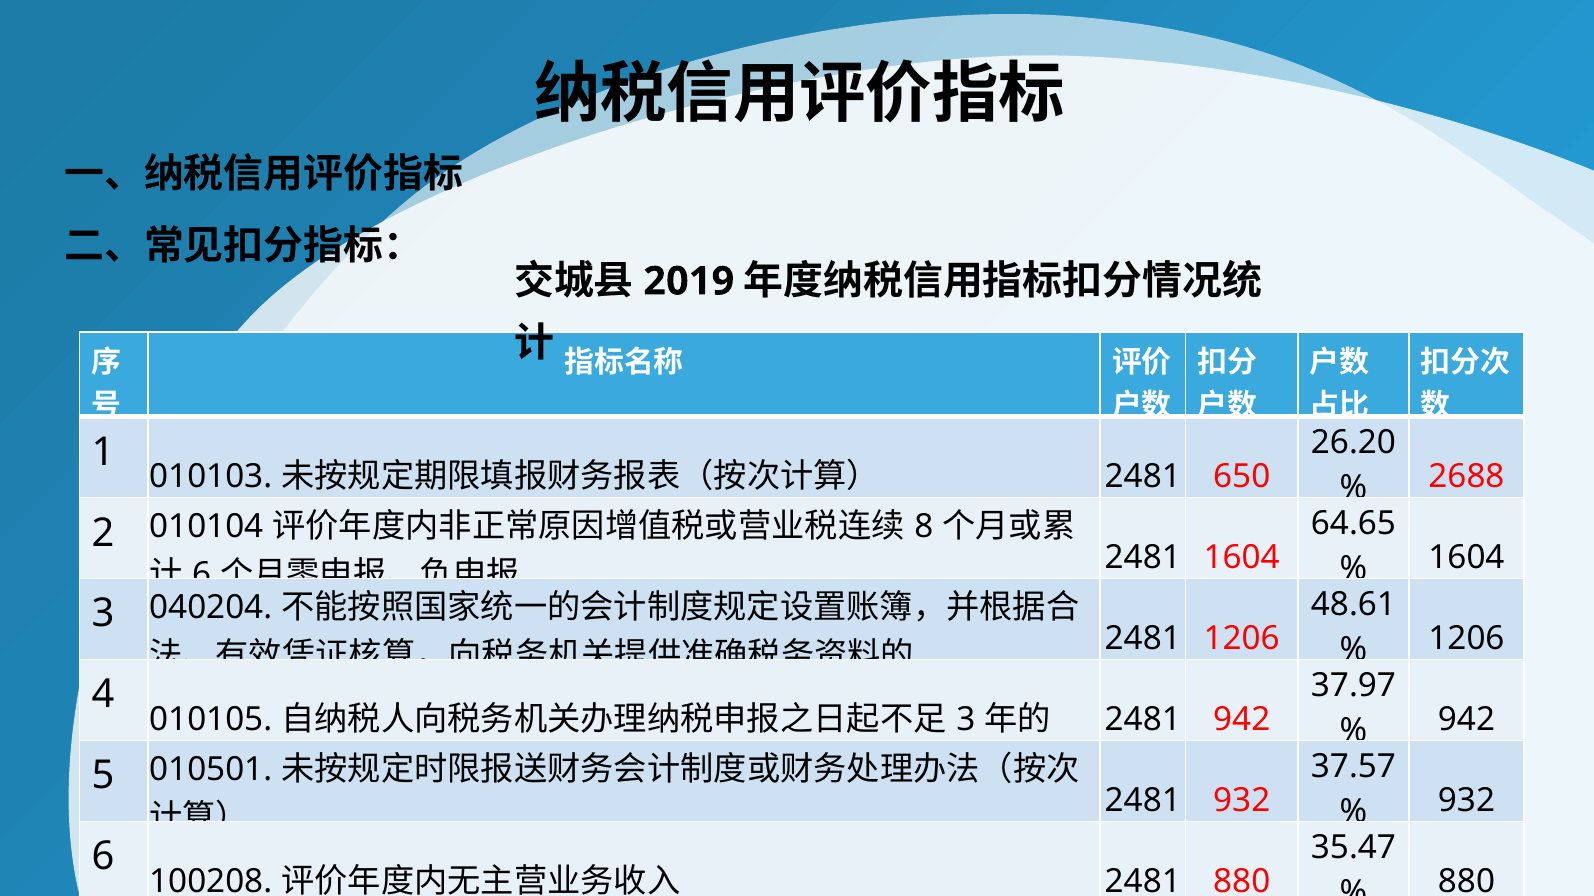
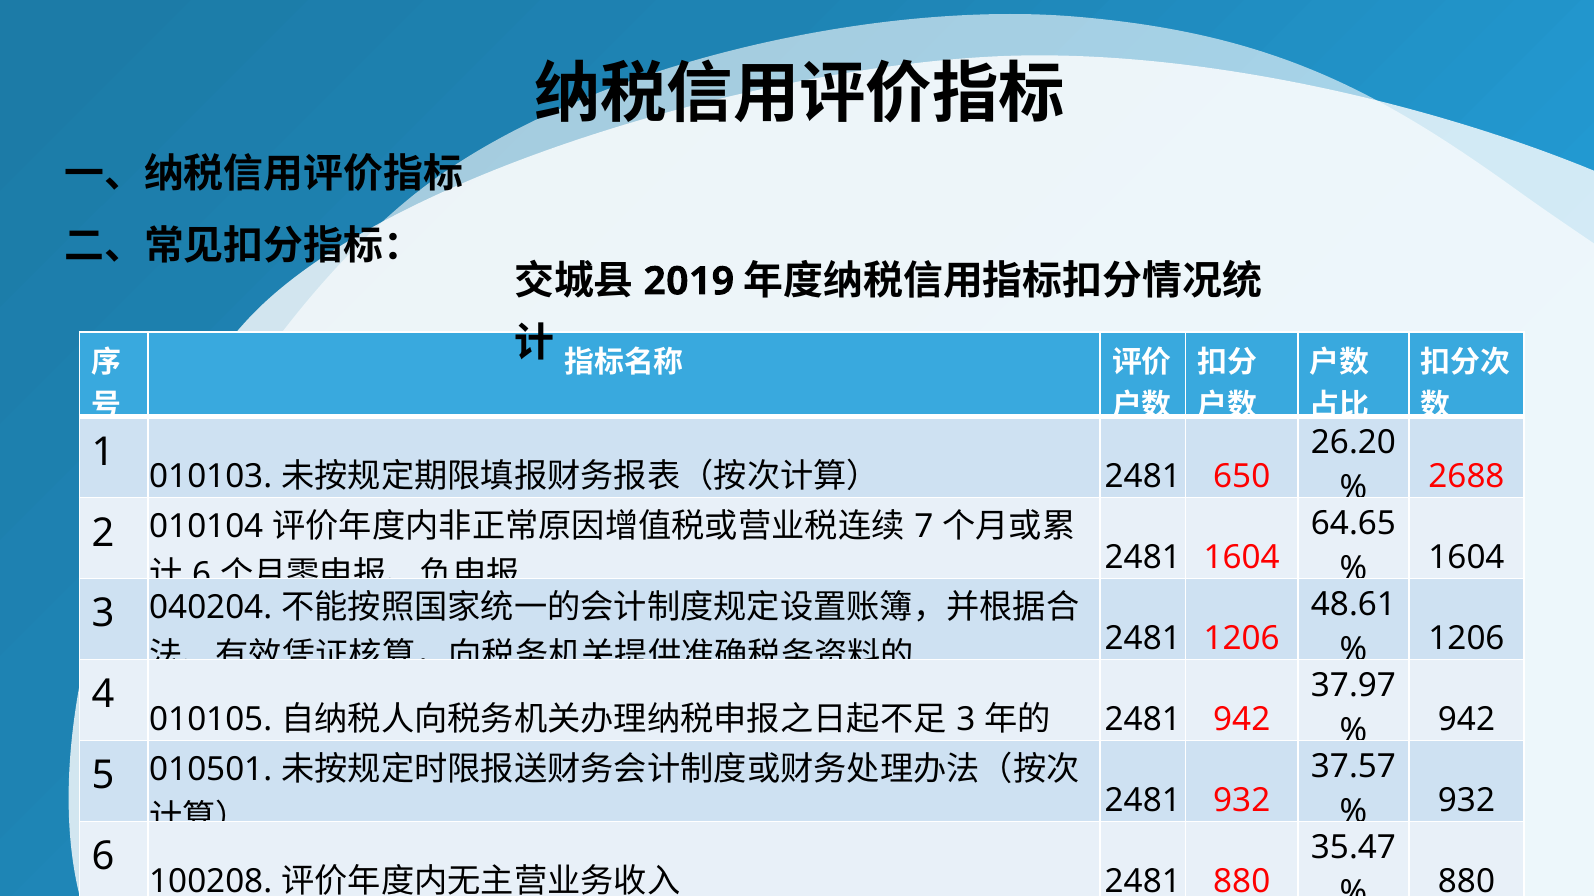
8: 8 -> 7 (924, 527)
